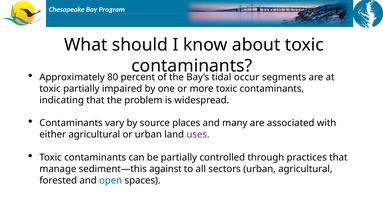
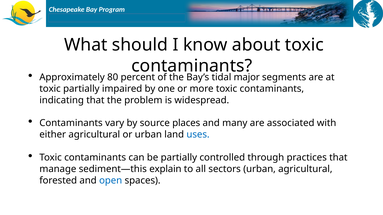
occur: occur -> major (247, 77)
uses colour: purple -> blue (198, 135)
against: against -> explain (165, 169)
